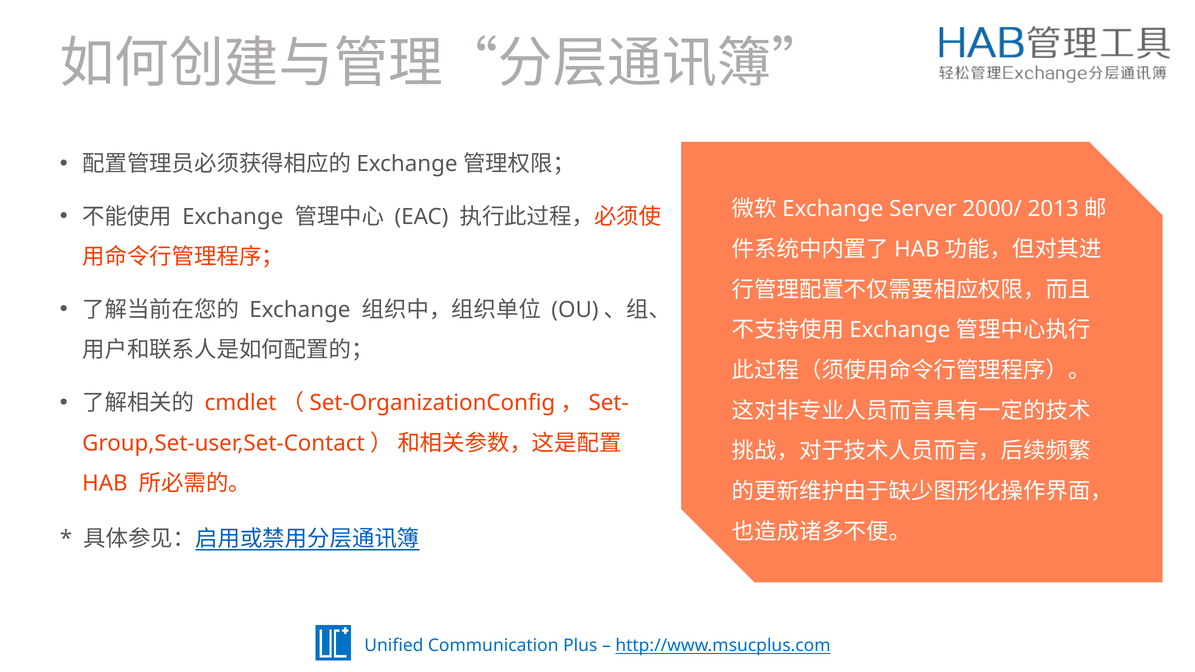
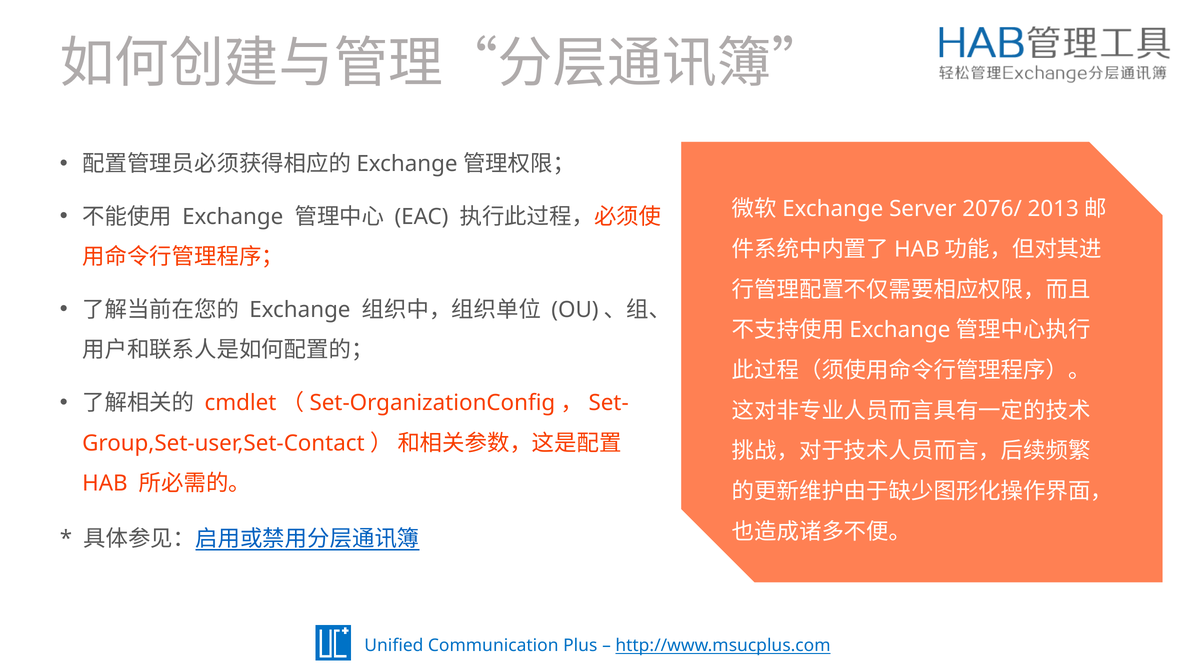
2000/: 2000/ -> 2076/ (992, 209)
